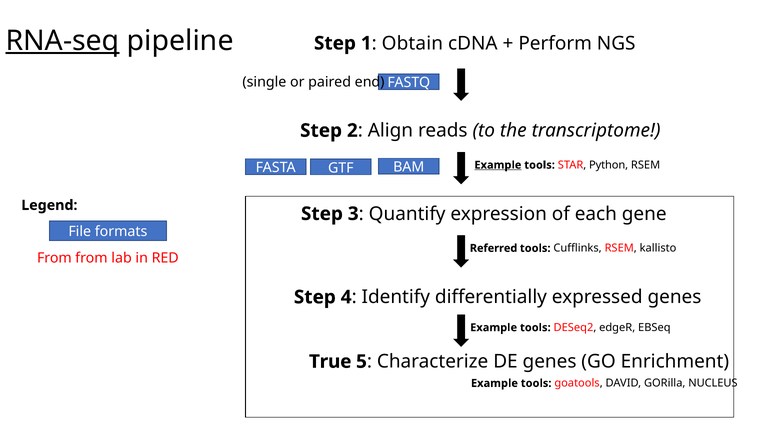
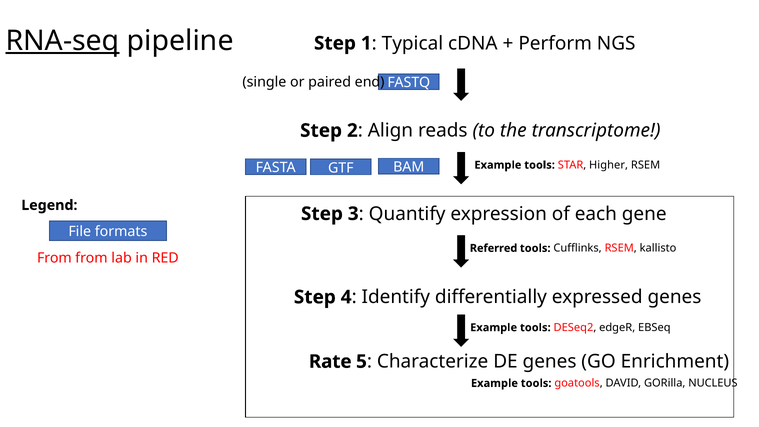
Obtain: Obtain -> Typical (412, 43)
Example underline: present -> none (498, 165)
Python: Python -> Higher (609, 165)
True: True -> Rate (330, 362)
